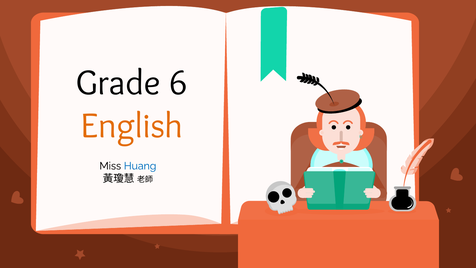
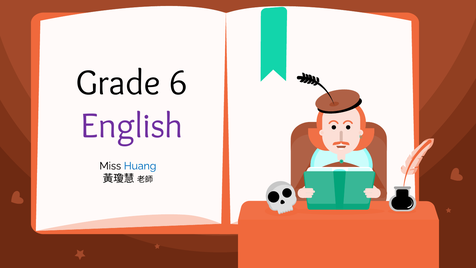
English colour: orange -> purple (132, 126)
